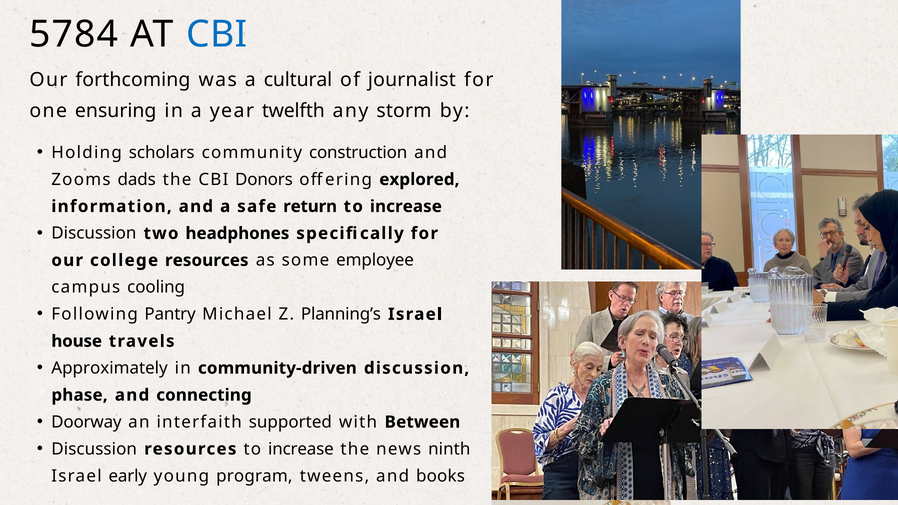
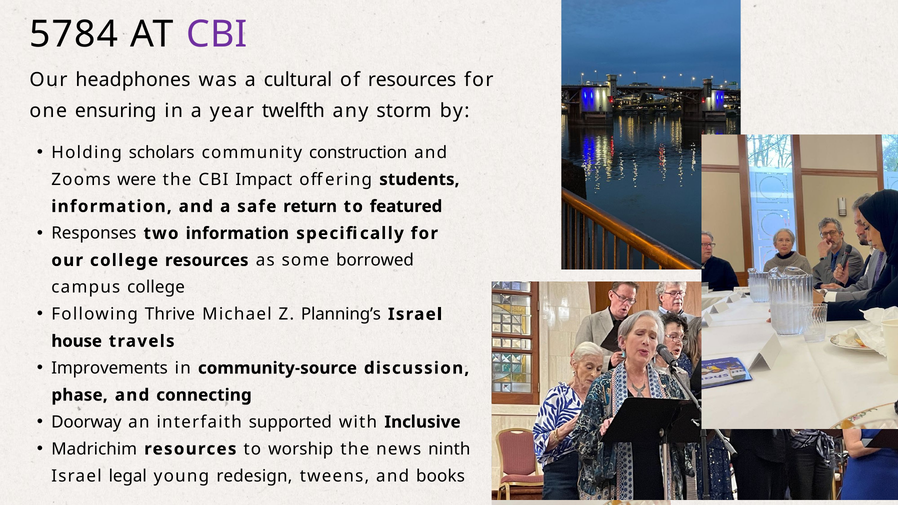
CBI colour: blue -> purple (217, 34)
forthcoming: forthcoming -> headphones (133, 80)
of journalist: journalist -> resources (412, 80)
dads: dads -> were (137, 180)
Donors: Donors -> Impact (264, 180)
explored: explored -> students (419, 180)
increase: increase -> featured (406, 206)
Discussion: Discussion -> Responses (94, 233)
two headphones: headphones -> information (237, 233)
employee: employee -> borrowed (375, 260)
campus cooling: cooling -> college (156, 287)
Pantry: Pantry -> Thrive (170, 314)
Approximately: Approximately -> Improvements (110, 368)
community-driven: community-driven -> community-source (277, 368)
Between: Between -> Inclusive (423, 422)
Discussion: Discussion -> Madrichim (94, 449)
resources to increase: increase -> worship (301, 449)
early: early -> legal (128, 476)
program: program -> redesign (254, 476)
